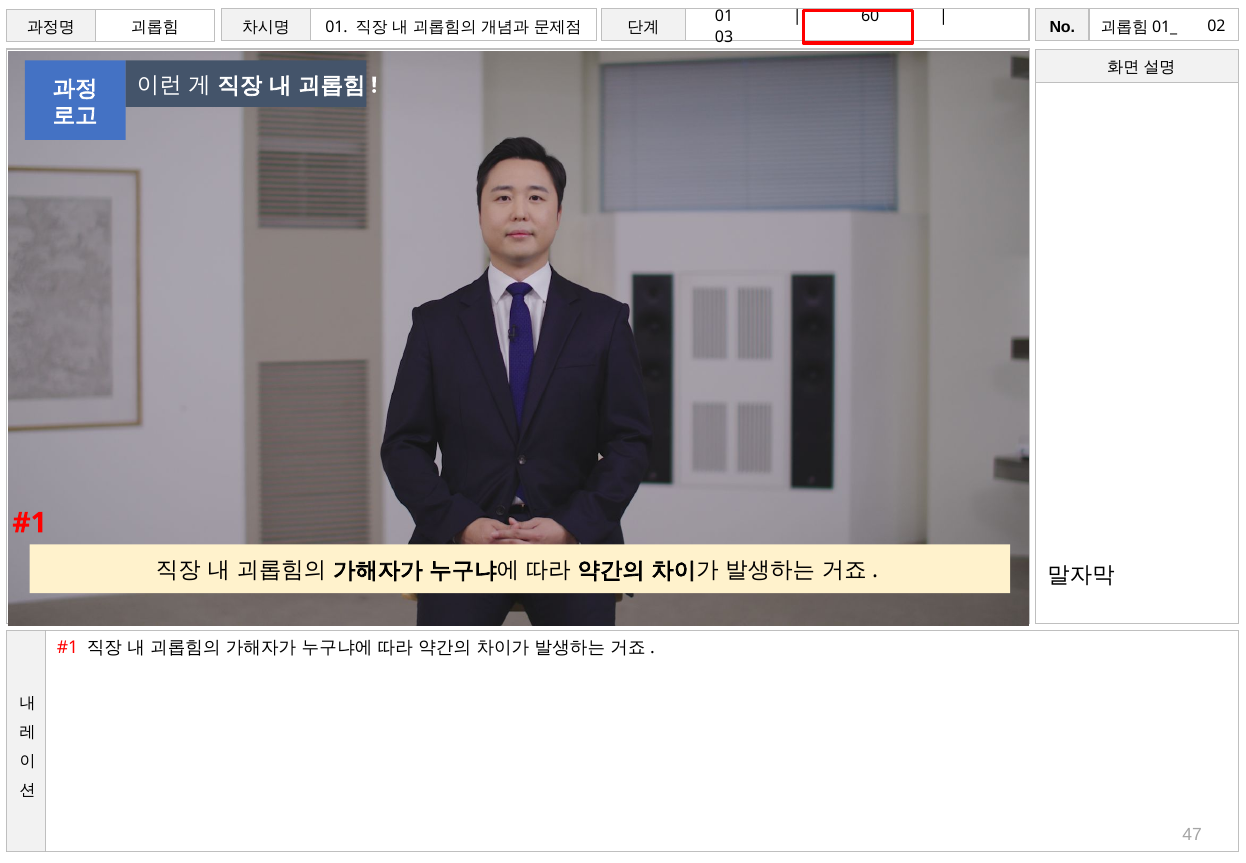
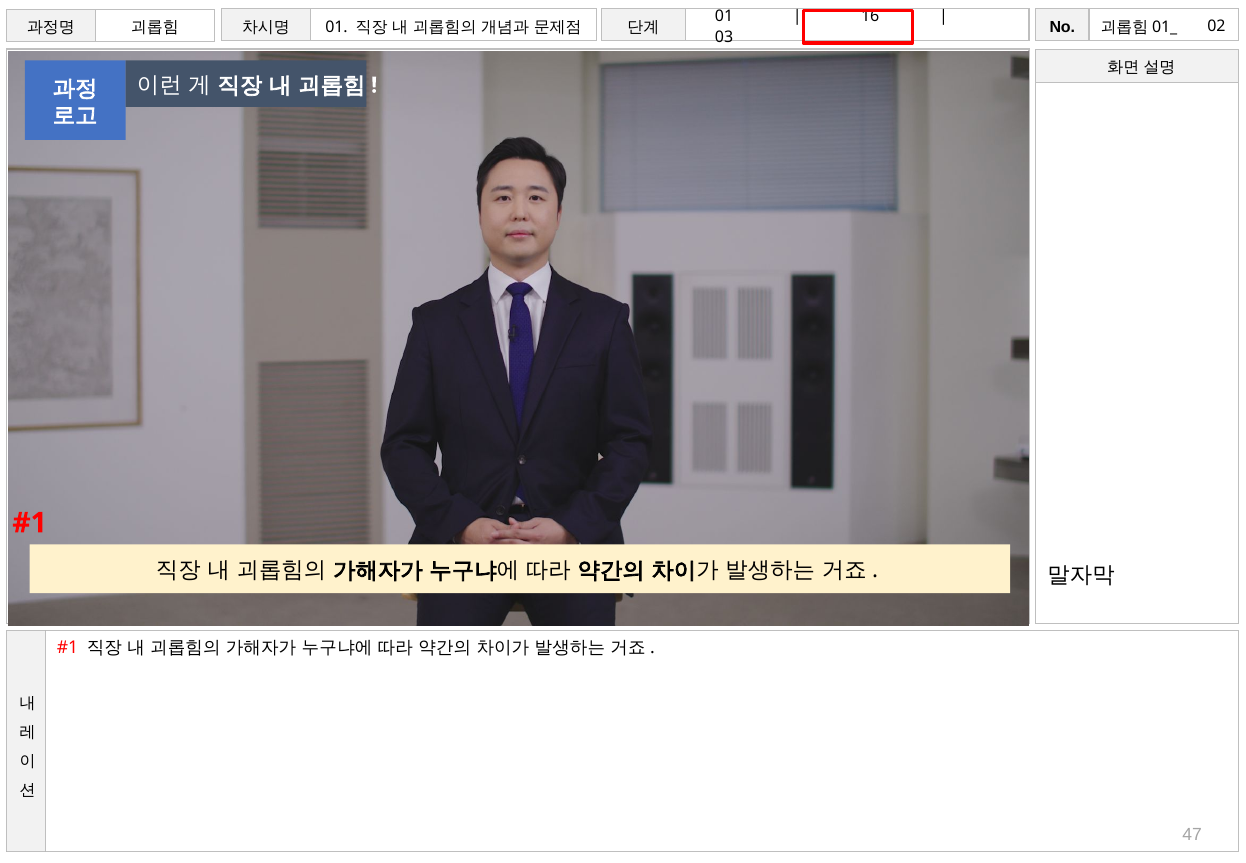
60: 60 -> 16 (870, 16)
